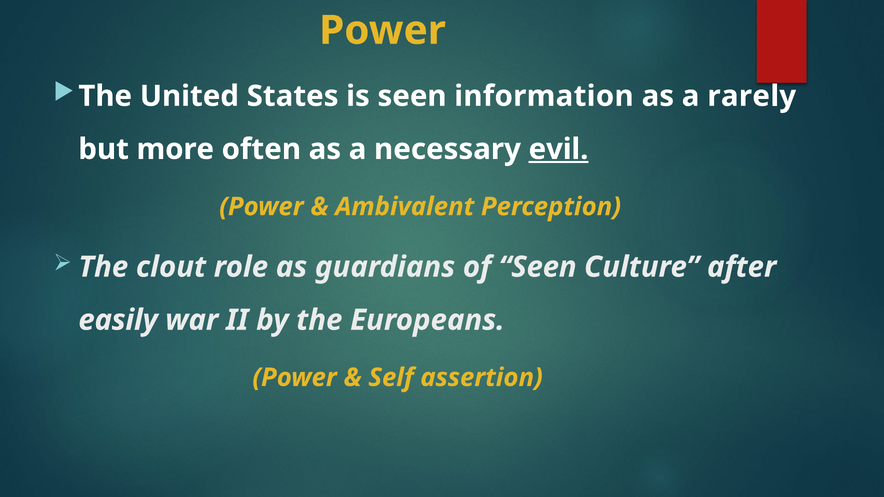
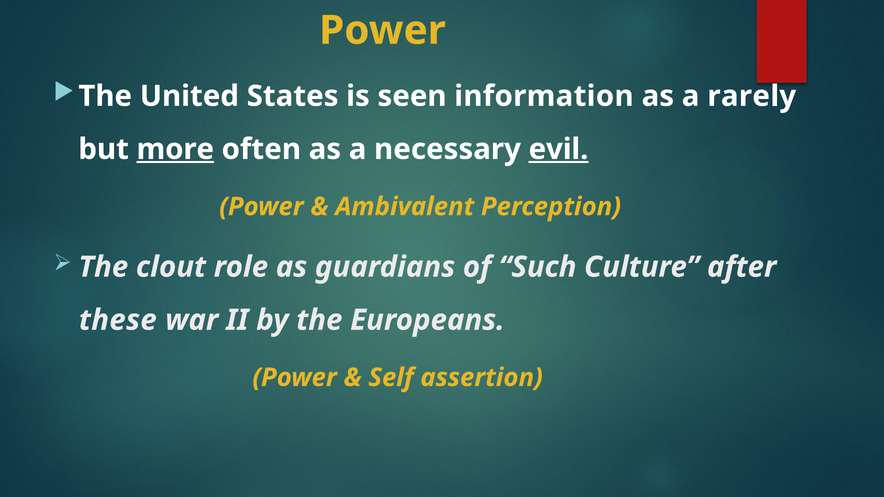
more underline: none -> present (175, 149)
of Seen: Seen -> Such (538, 267)
easily: easily -> these (118, 320)
